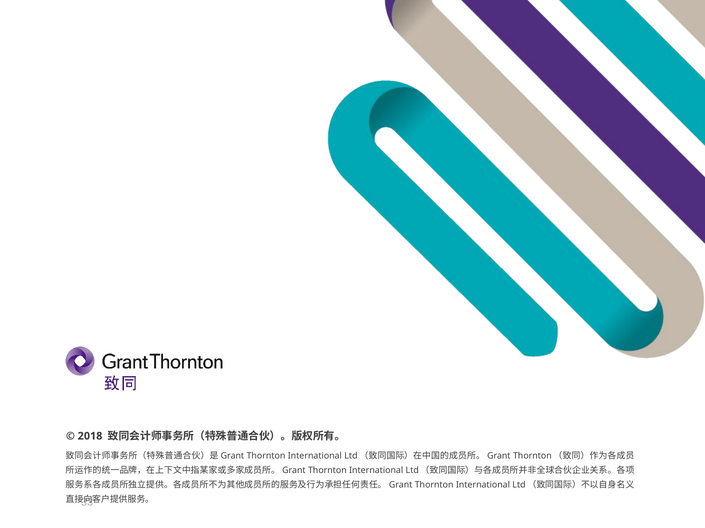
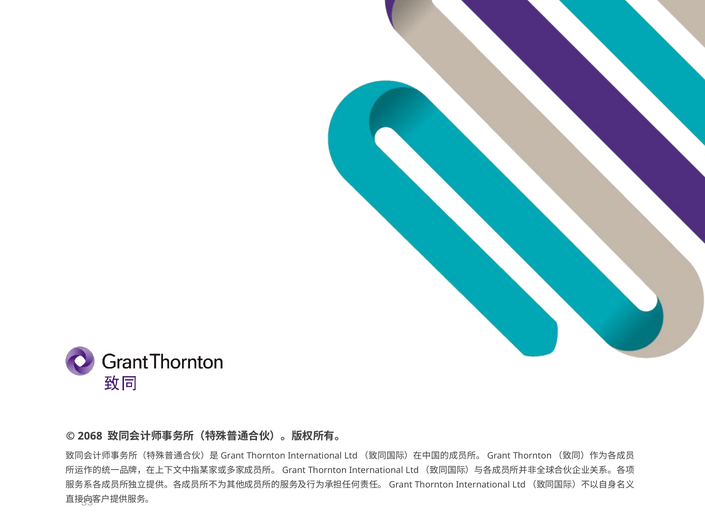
2018: 2018 -> 2068 (90, 437)
